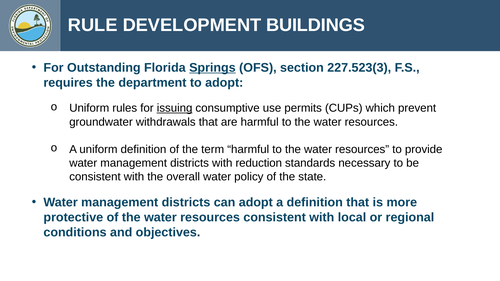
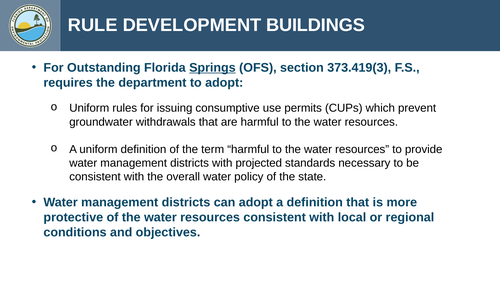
227.523(3: 227.523(3 -> 373.419(3 (359, 68)
issuing underline: present -> none (175, 108)
reduction: reduction -> projected (259, 163)
